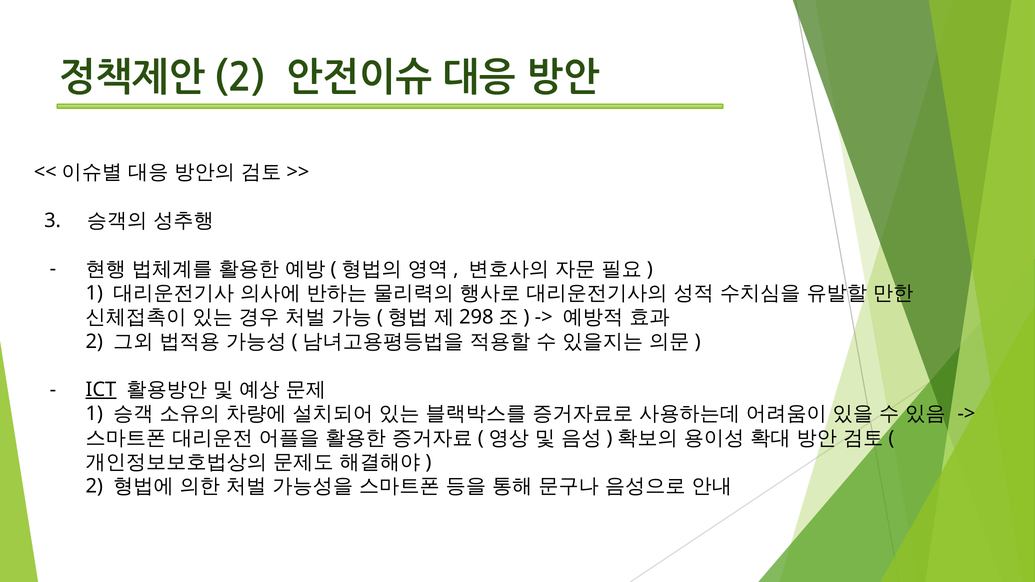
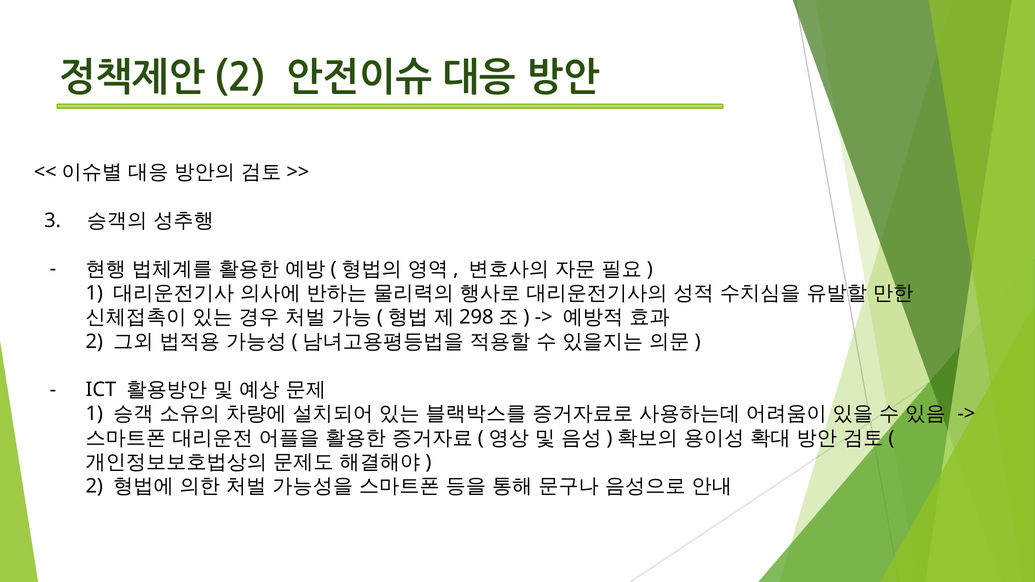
ICT underline: present -> none (101, 390)
